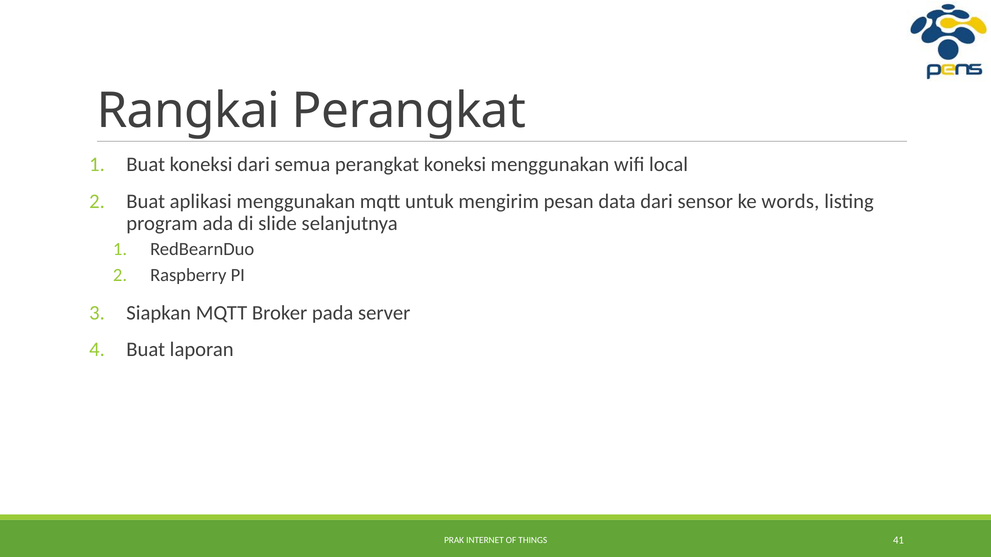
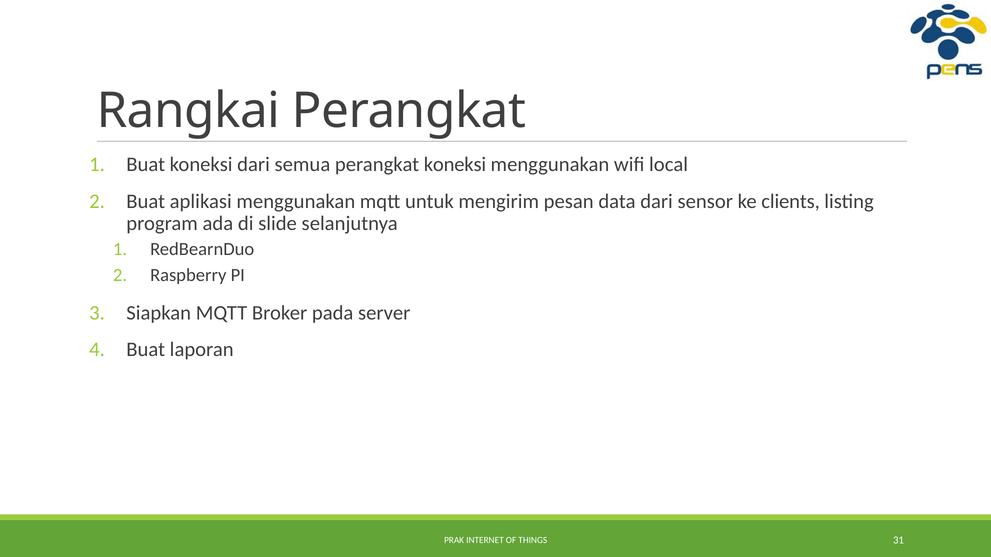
words: words -> clients (791, 202)
41: 41 -> 31 (899, 541)
